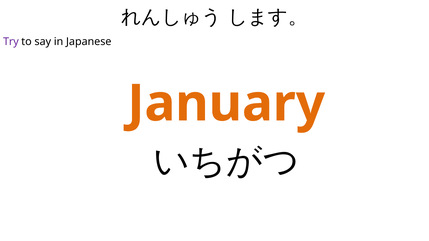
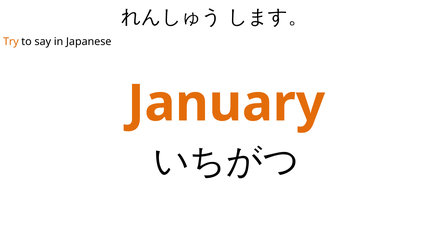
Try colour: purple -> orange (11, 42)
